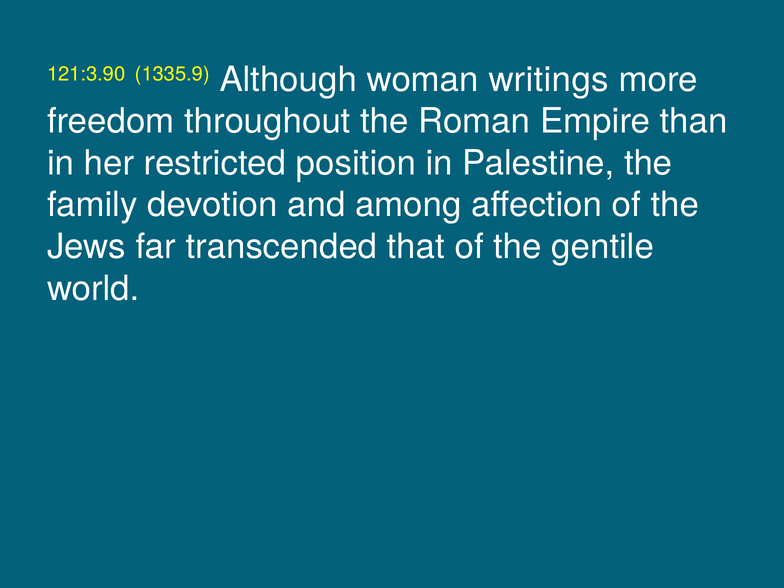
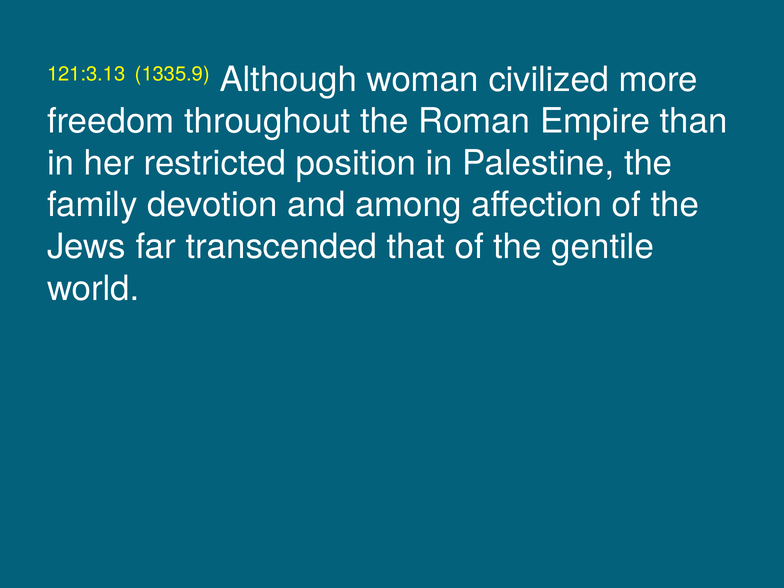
121:3.90: 121:3.90 -> 121:3.13 (86, 74)
writings: writings -> civilized (549, 80)
